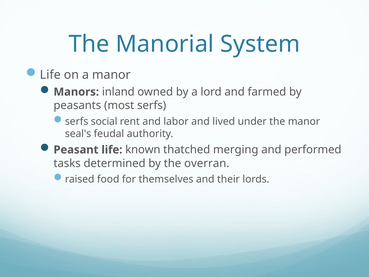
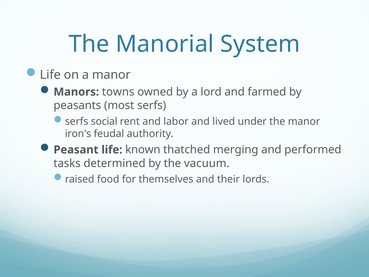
inland: inland -> towns (118, 92)
seal's: seal's -> iron's (78, 134)
overran: overran -> vacuum (207, 163)
